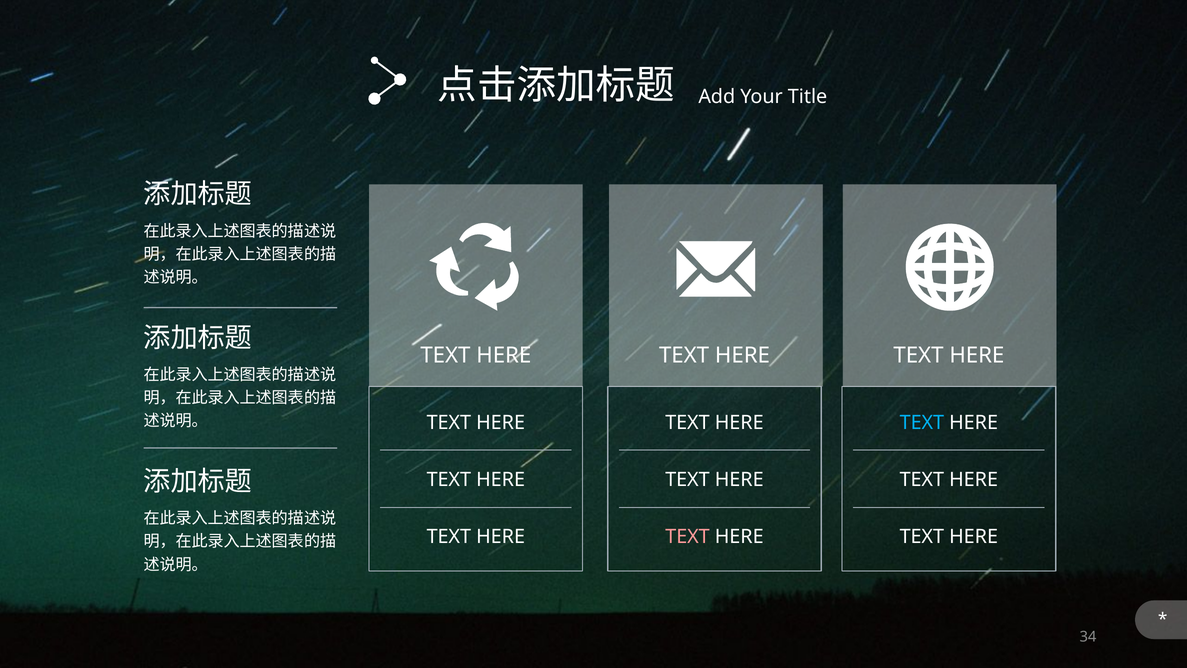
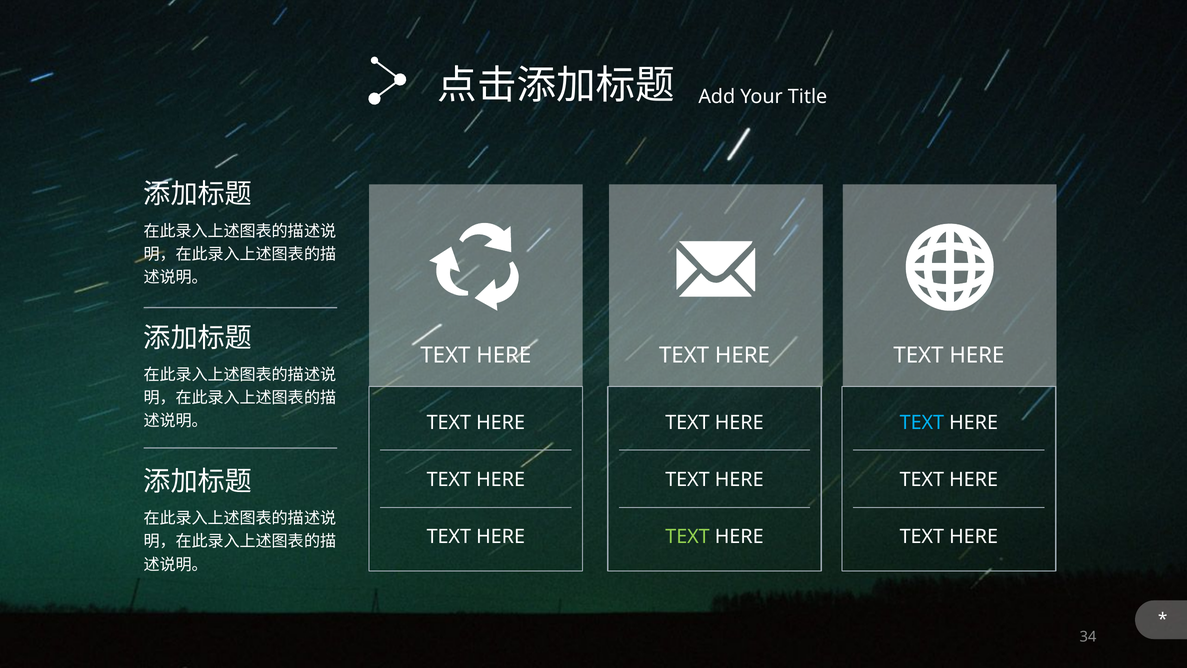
TEXT colour: pink -> light green (688, 537)
